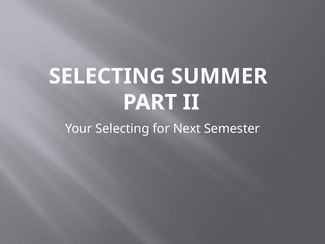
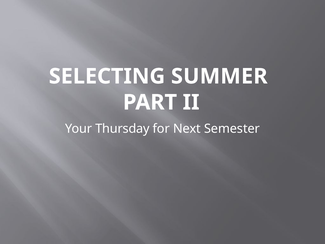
Your Selecting: Selecting -> Thursday (122, 128)
